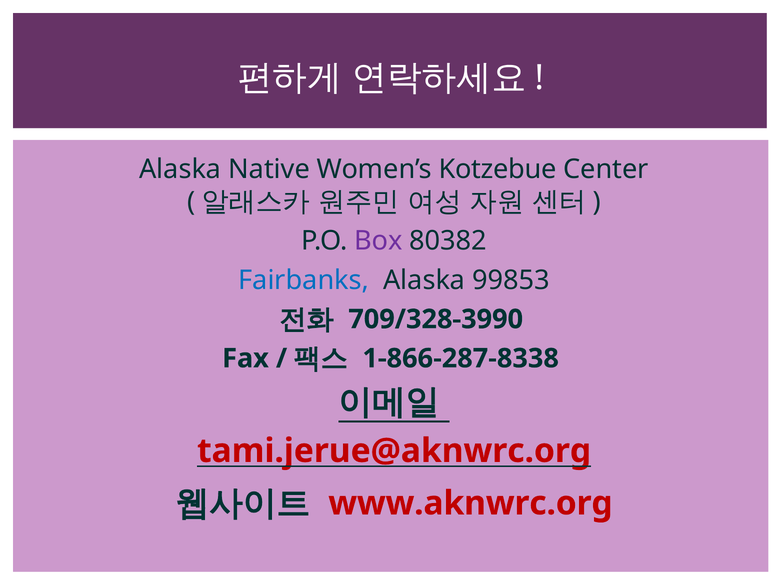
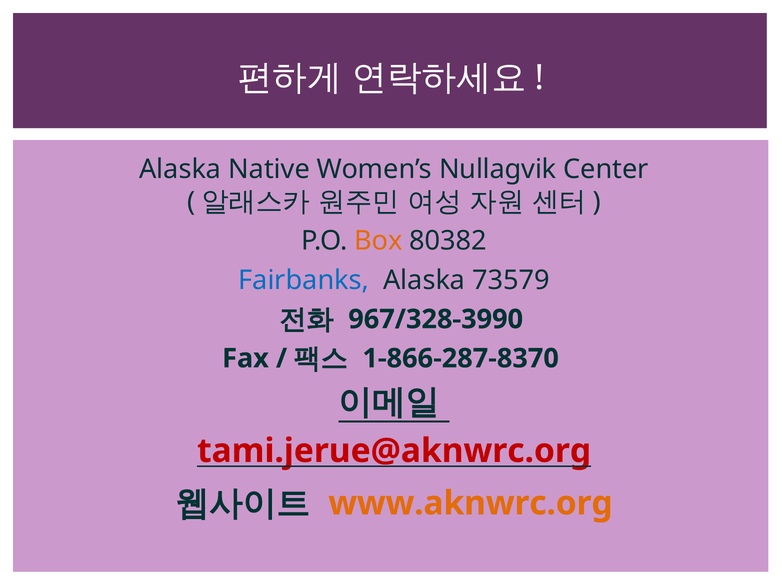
Kotzebue: Kotzebue -> Nullagvik (498, 169)
Box colour: purple -> orange (378, 241)
99853: 99853 -> 73579 (511, 280)
709/328-3990: 709/328-3990 -> 967/328-3990 (436, 319)
1-866-287-8338: 1-866-287-8338 -> 1-866-287-8370 (461, 358)
www.aknwrc.org colour: red -> orange (470, 503)
